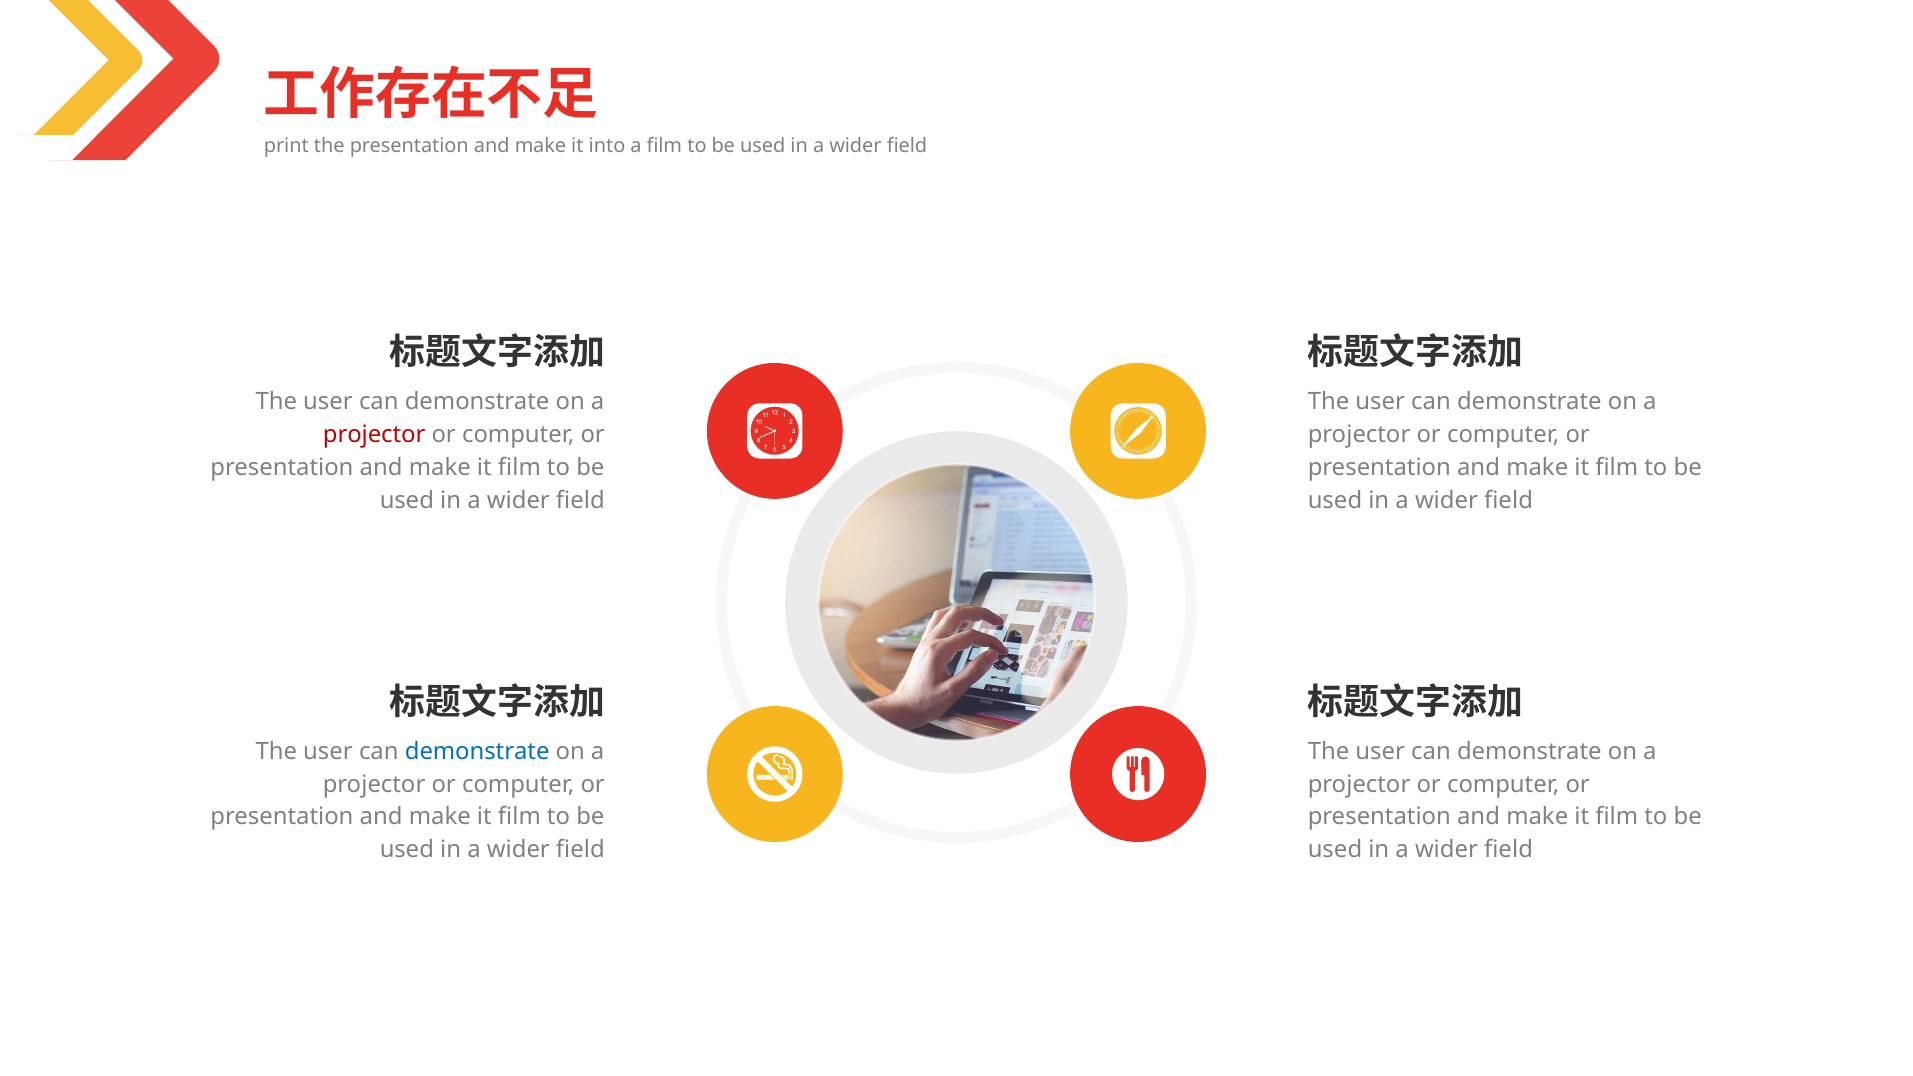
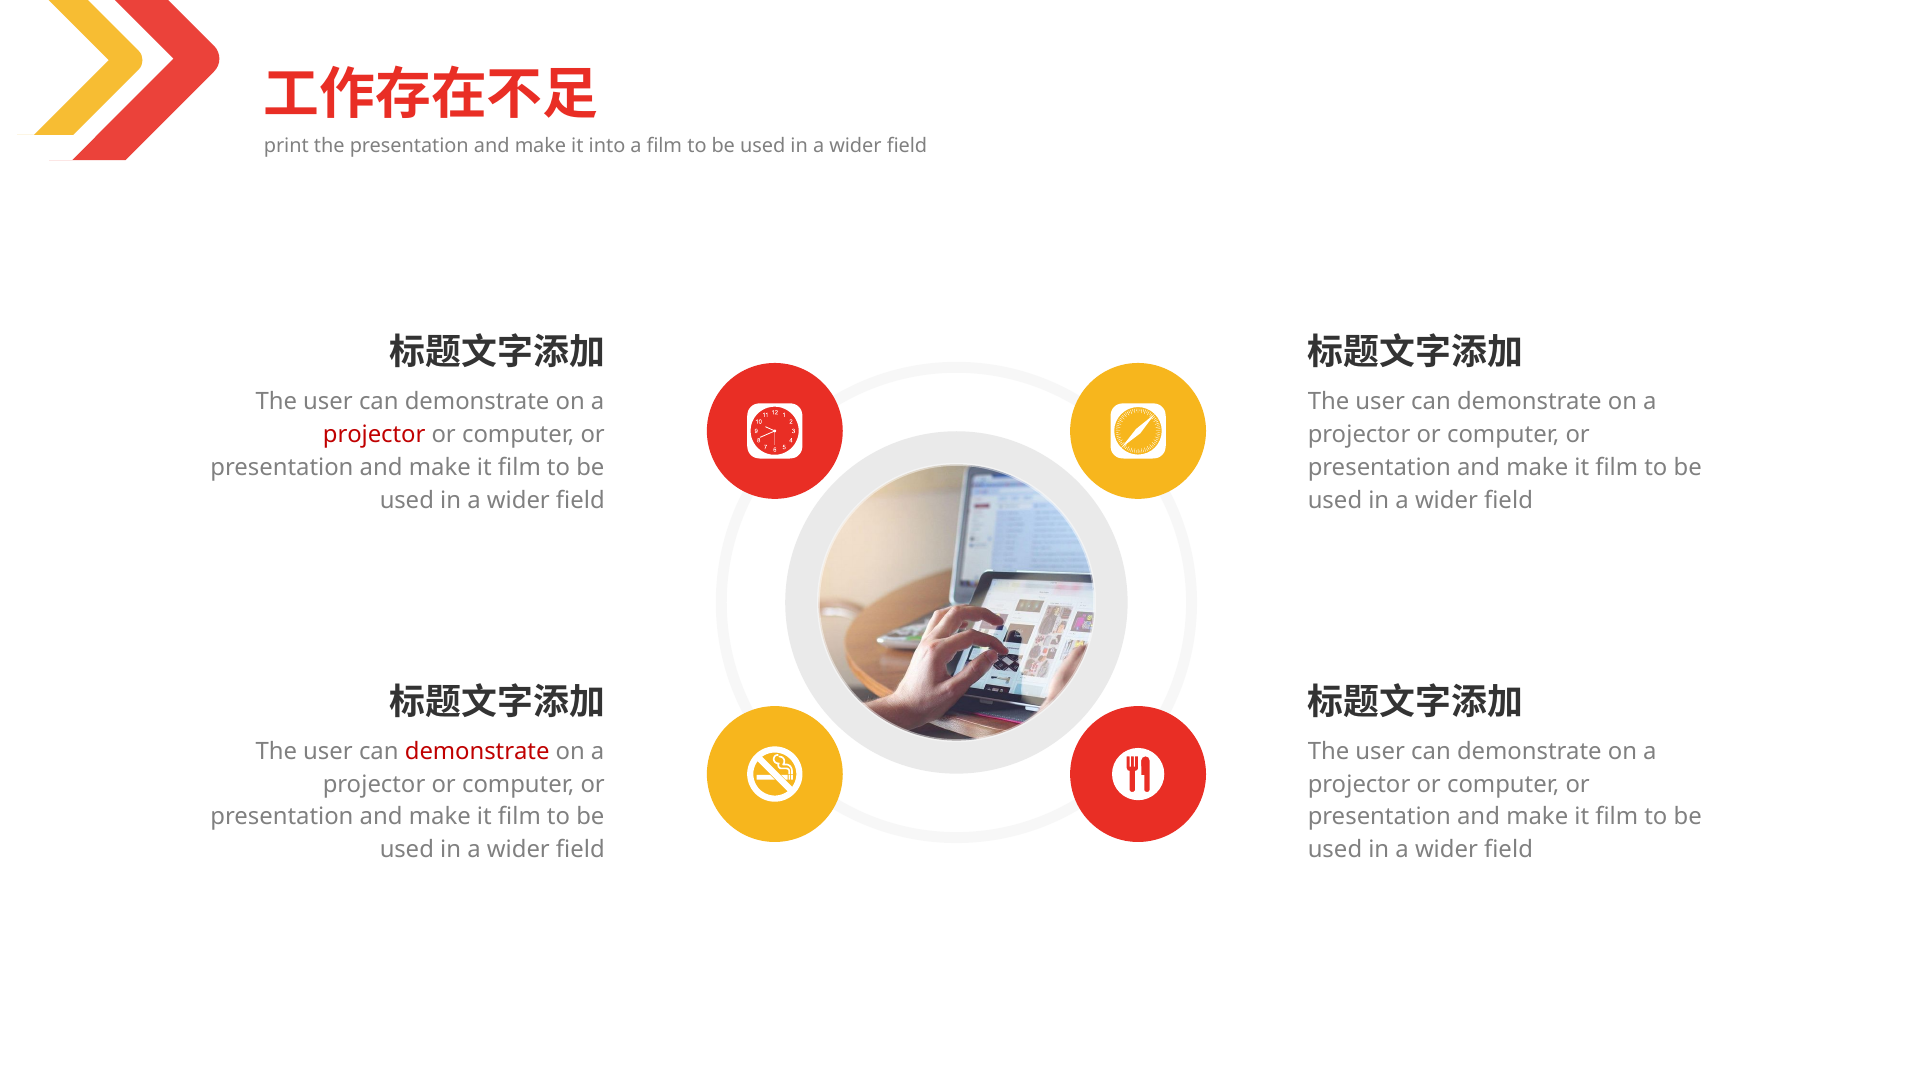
demonstrate colour: blue -> red (477, 752)
